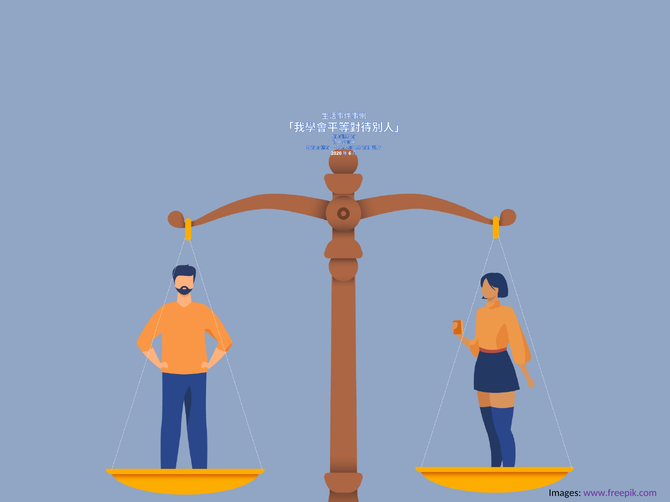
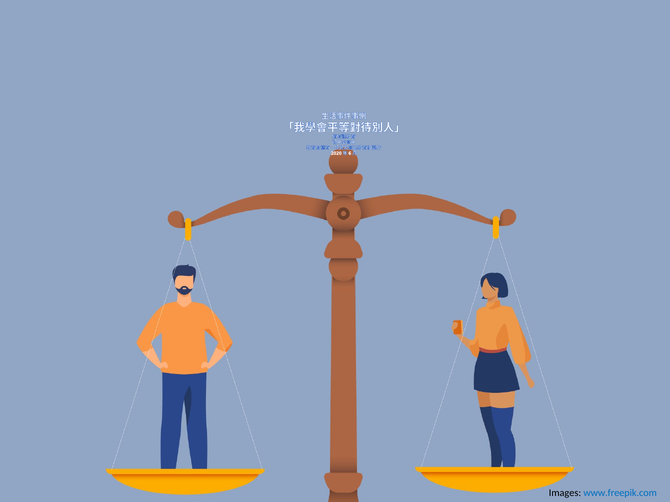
www.freepik.com colour: purple -> blue (620, 493)
